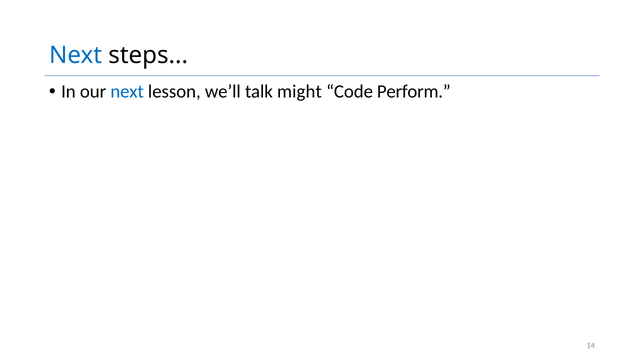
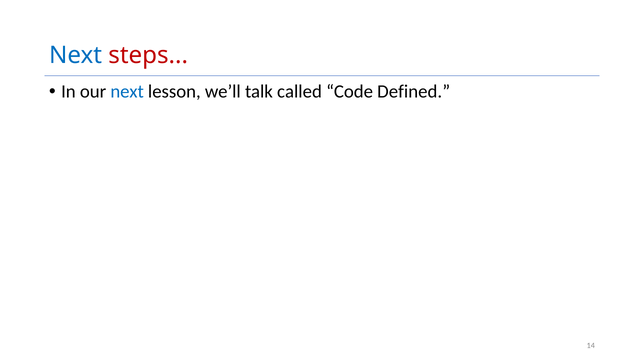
steps colour: black -> red (148, 55)
might: might -> called (299, 92)
Perform: Perform -> Defined (414, 92)
